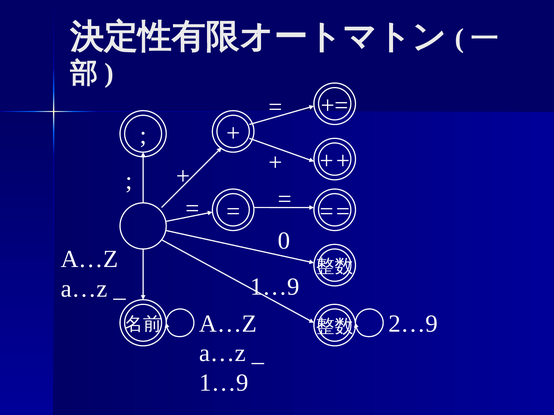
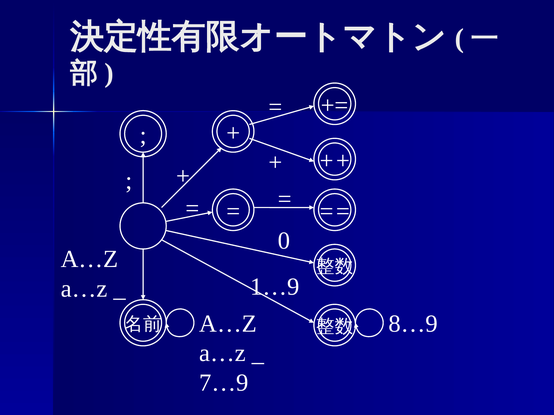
2…9: 2…9 -> 8…9 (413, 324)
1…9: 1…9 -> 7…9 (224, 383)
